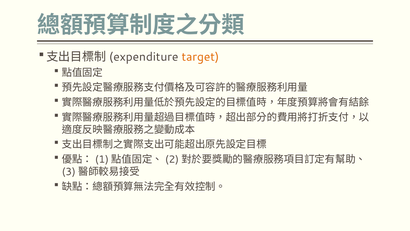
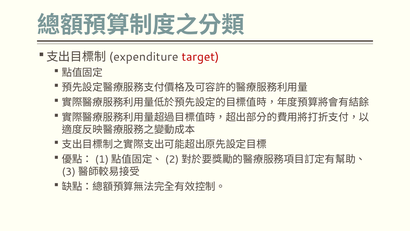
target colour: orange -> red (200, 57)
